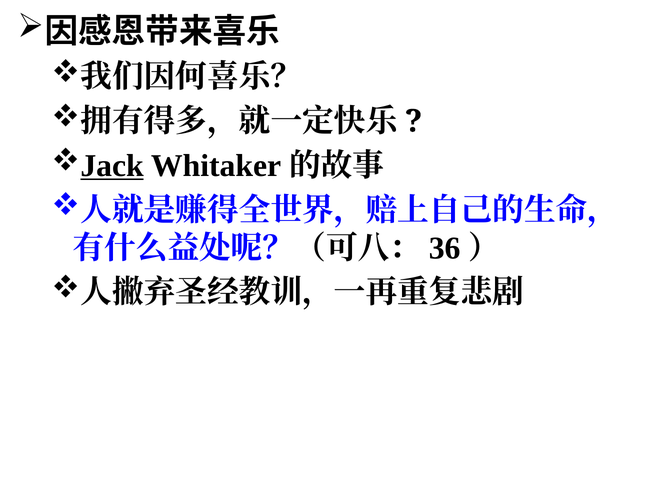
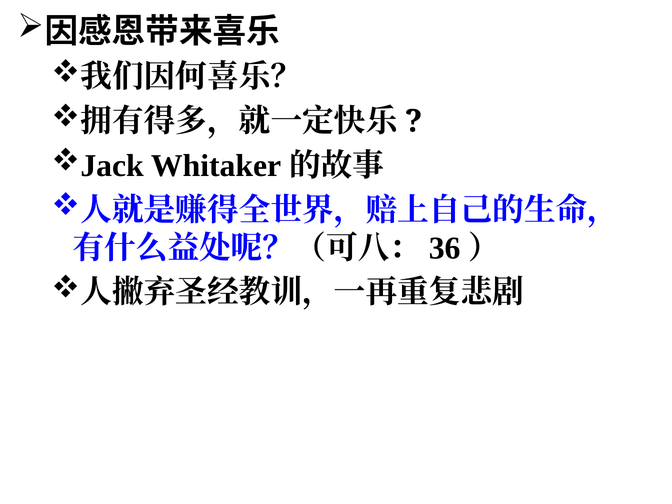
Jack underline: present -> none (112, 166)
